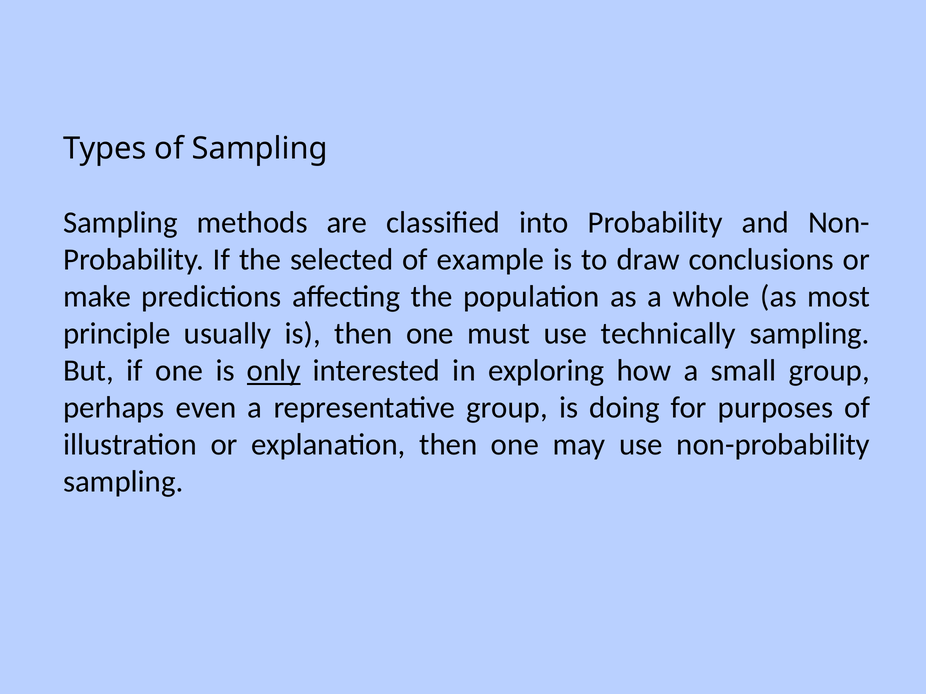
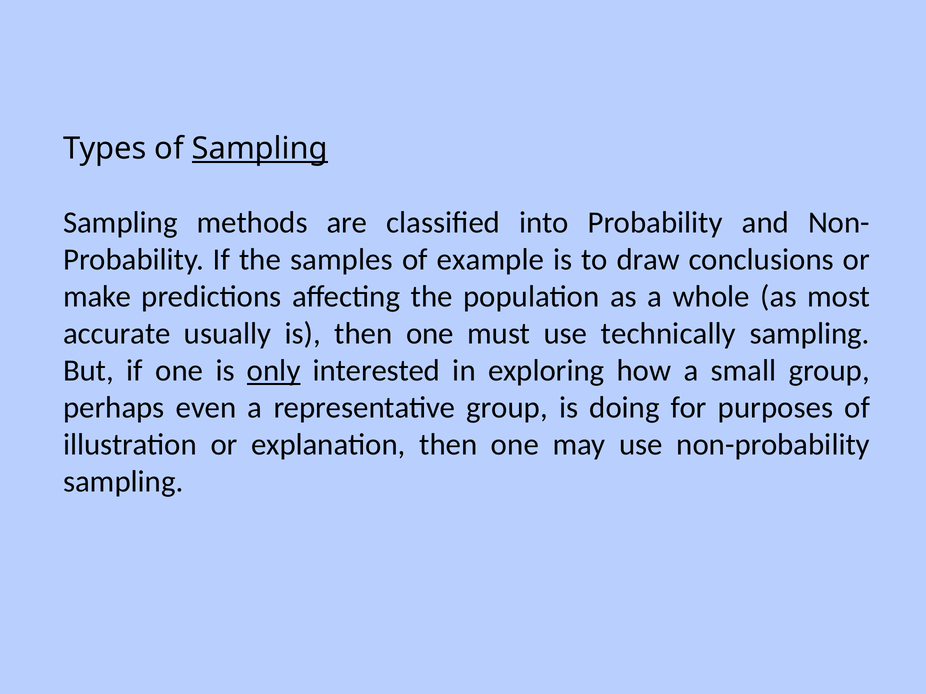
Sampling underline: none -> present (260, 149)
selected: selected -> samples (341, 260)
principle: principle -> accurate (117, 334)
